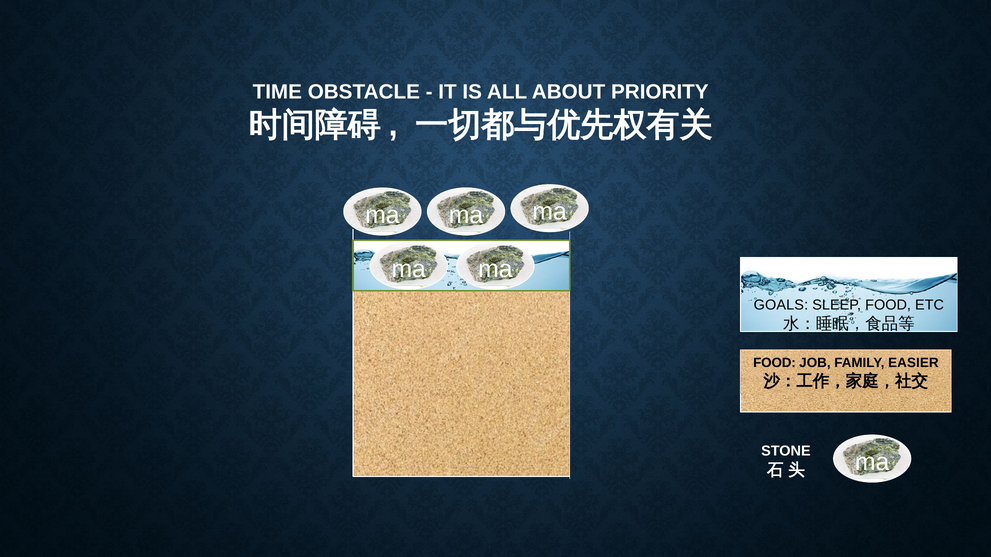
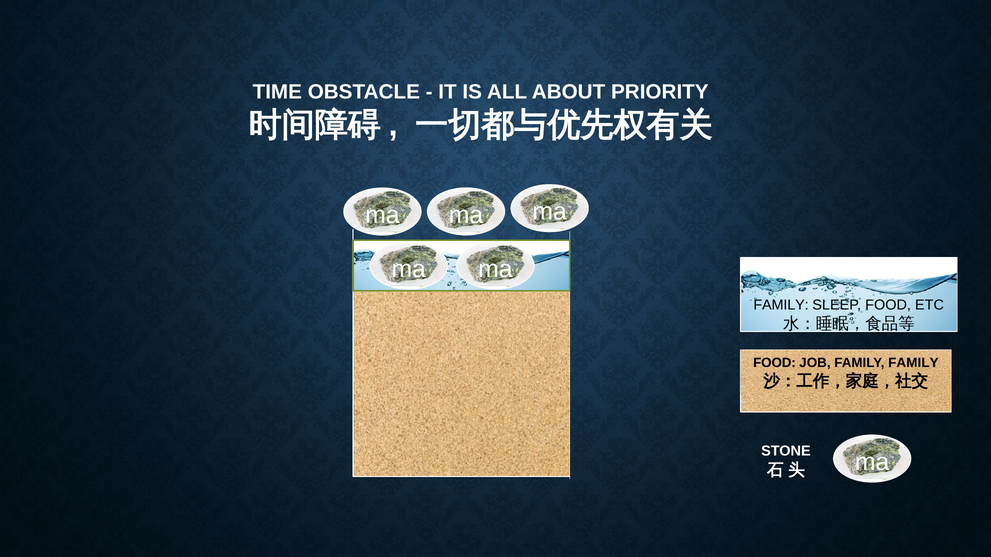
GOALS: GOALS -> FAMILY (781, 305)
FAMILY EASIER: EASIER -> FAMILY (913, 363)
